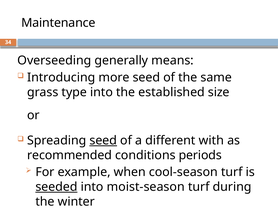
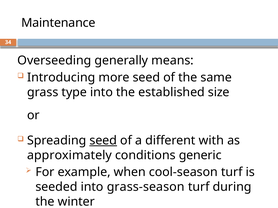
recommended: recommended -> approximately (69, 156)
periods: periods -> generic (200, 156)
seeded underline: present -> none (56, 187)
moist-season: moist-season -> grass-season (146, 187)
